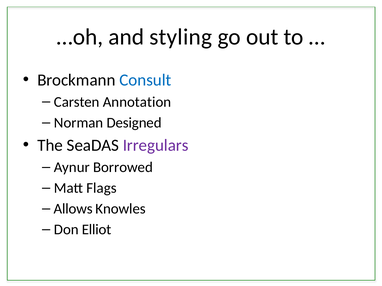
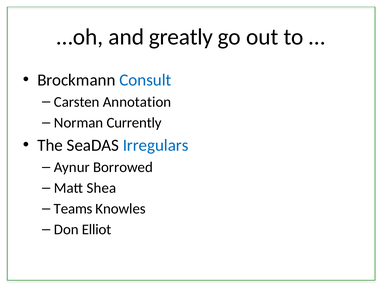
styling: styling -> greatly (181, 37)
Designed: Designed -> Currently (134, 123)
Irregulars colour: purple -> blue (156, 146)
Flags: Flags -> Shea (101, 188)
Allows: Allows -> Teams (73, 209)
